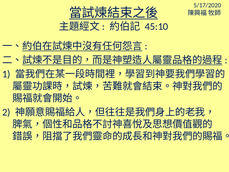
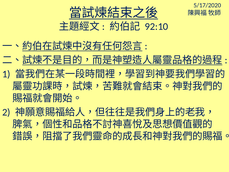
45:10: 45:10 -> 92:10 (156, 26)
